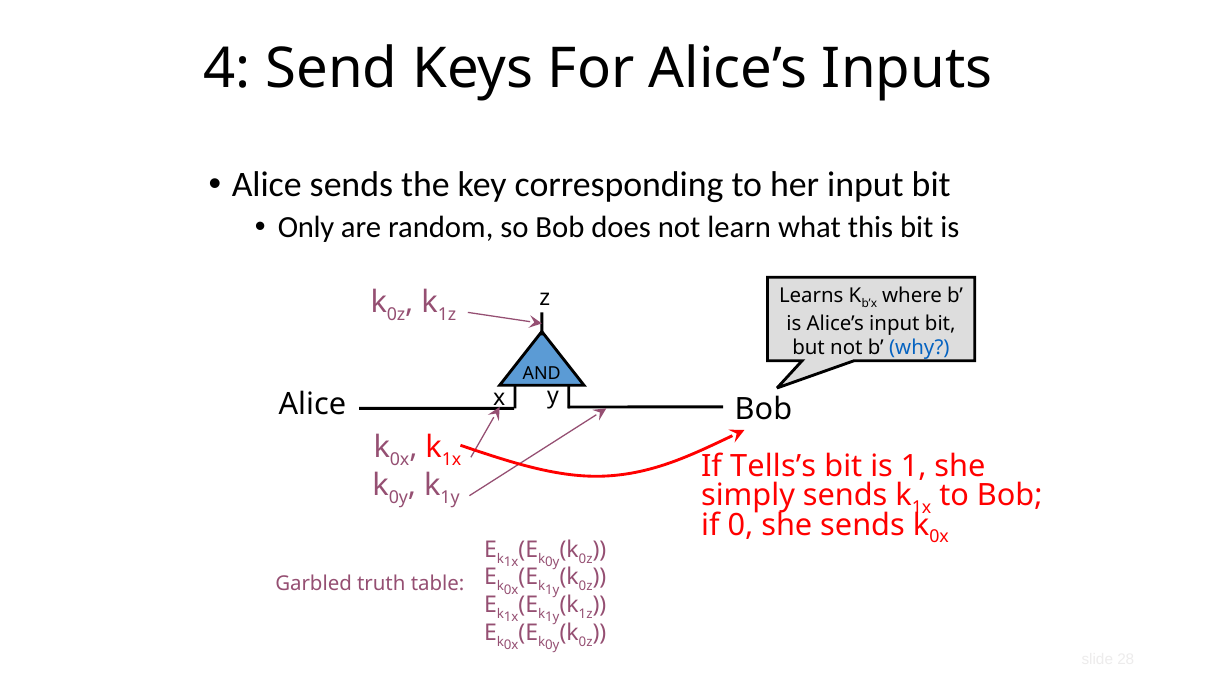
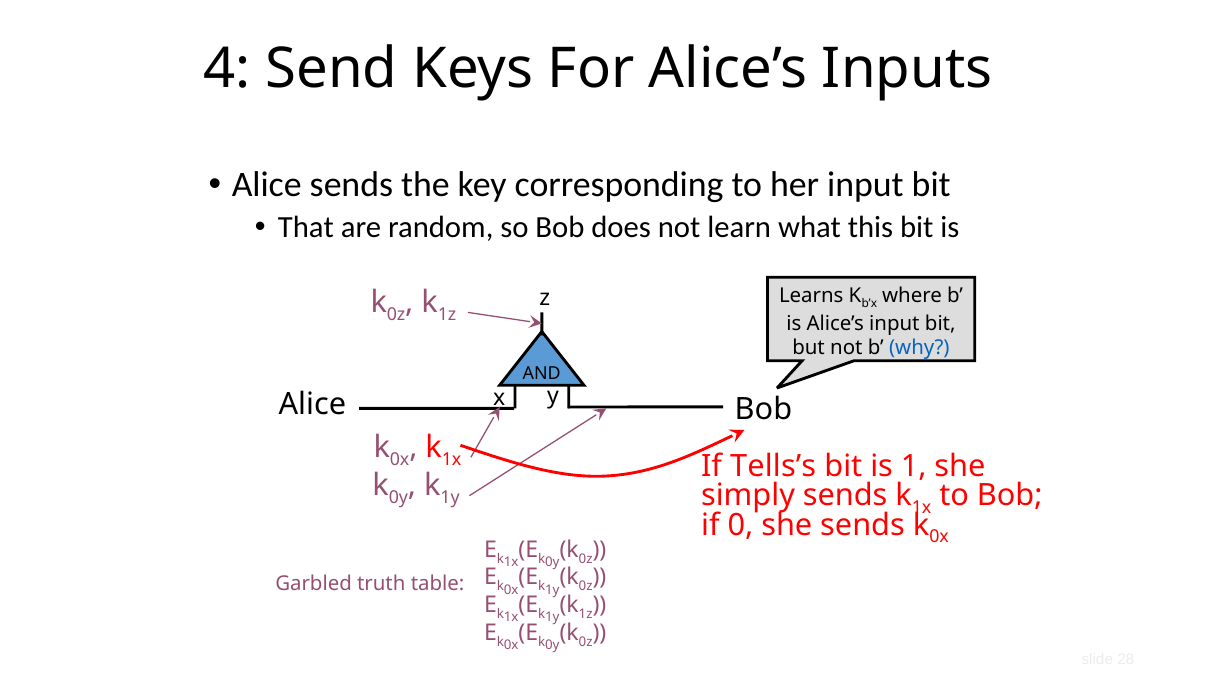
Only: Only -> That (306, 227)
